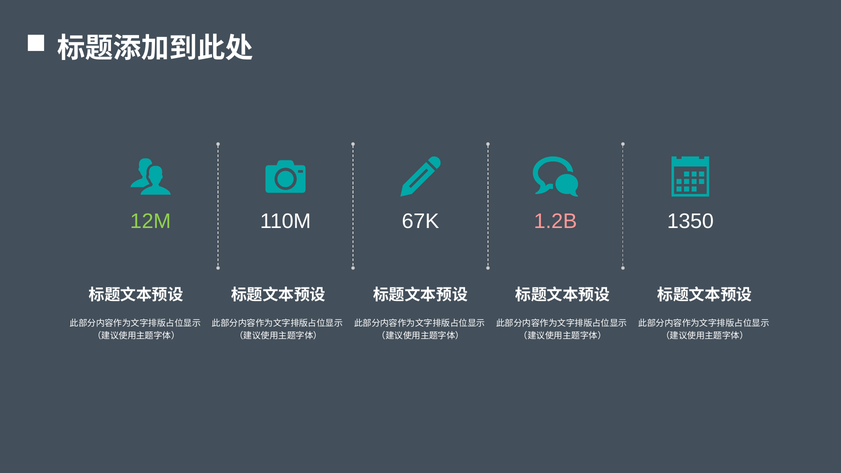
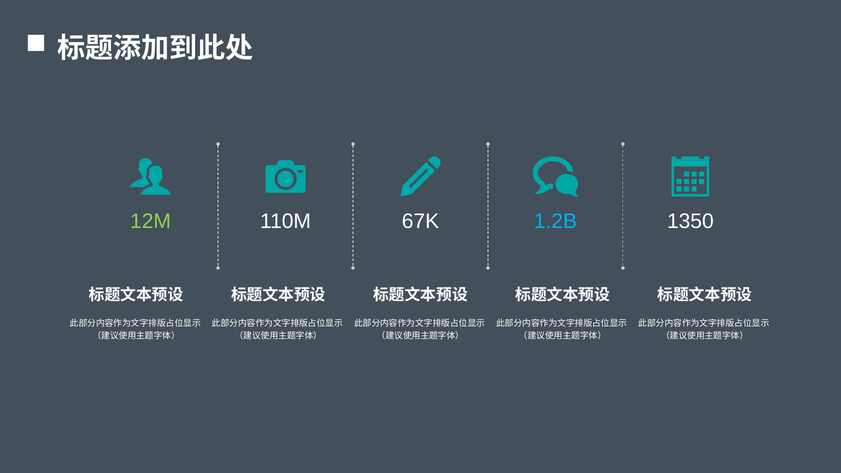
1.2B colour: pink -> light blue (555, 221)
